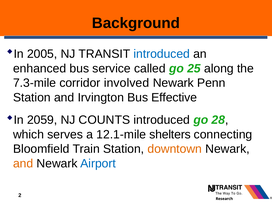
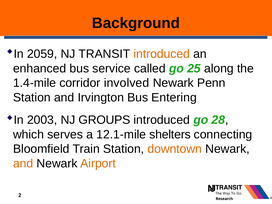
2005: 2005 -> 2059 (42, 54)
introduced colour: blue -> orange (162, 54)
7.3-mile: 7.3-mile -> 1.4-mile (35, 83)
Effective: Effective -> Entering (174, 97)
2059: 2059 -> 2003 (42, 120)
COUNTS: COUNTS -> GROUPS (104, 120)
Airport colour: blue -> orange (98, 164)
